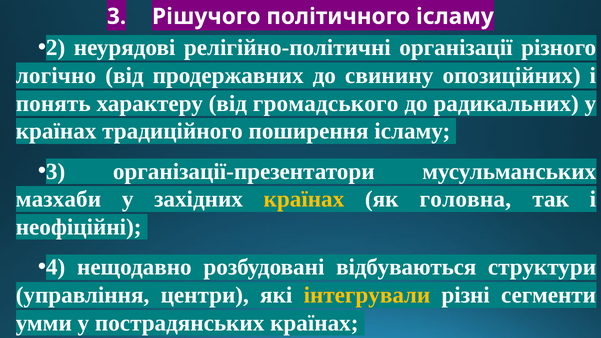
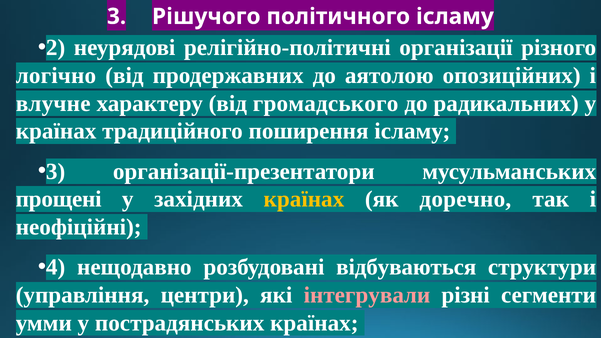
свинину: свинину -> аятолою (389, 76)
понять: понять -> влучне (53, 103)
мазхаби: мазхаби -> прощені (59, 199)
головна: головна -> доречно (465, 199)
інтегрували colour: yellow -> pink (367, 295)
